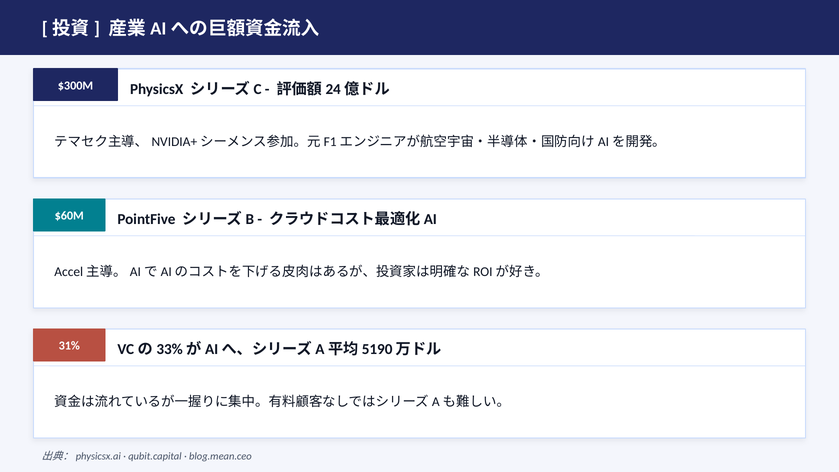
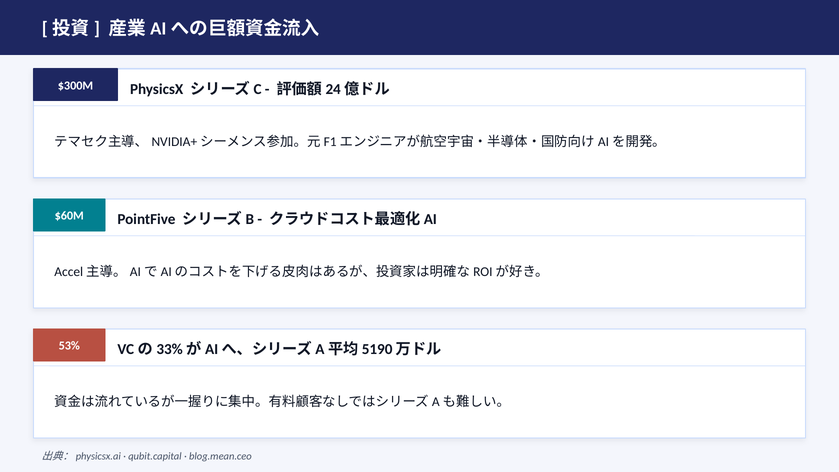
31%: 31% -> 53% (69, 346)
